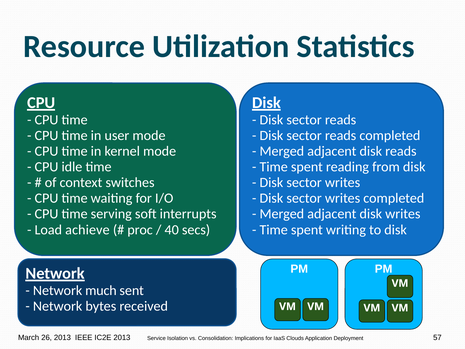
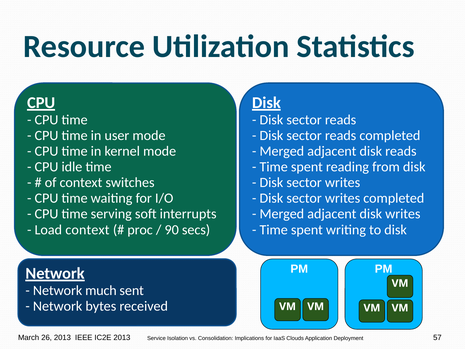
Load achieve: achieve -> context (87, 230)
40: 40 -> 90 (172, 230)
